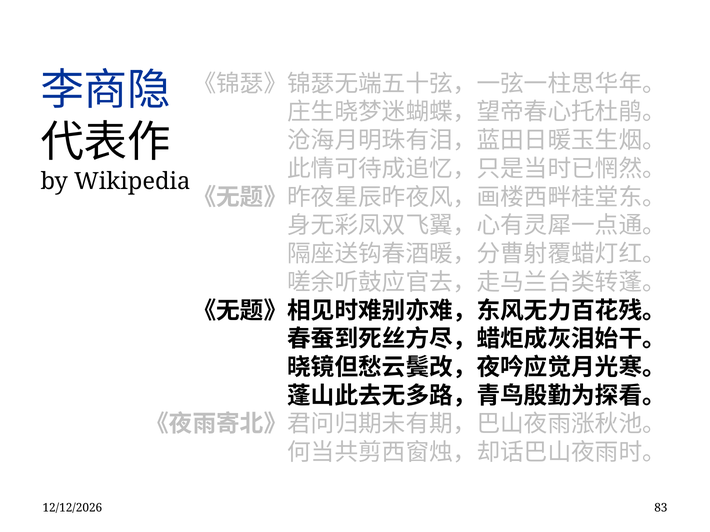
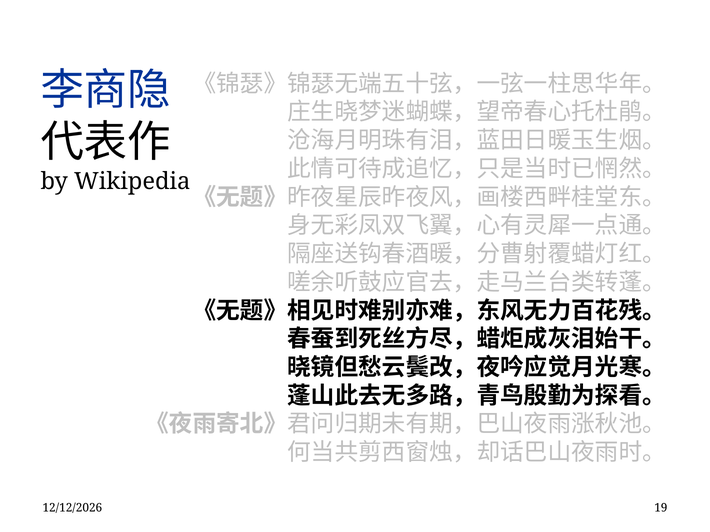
83: 83 -> 19 (661, 509)
